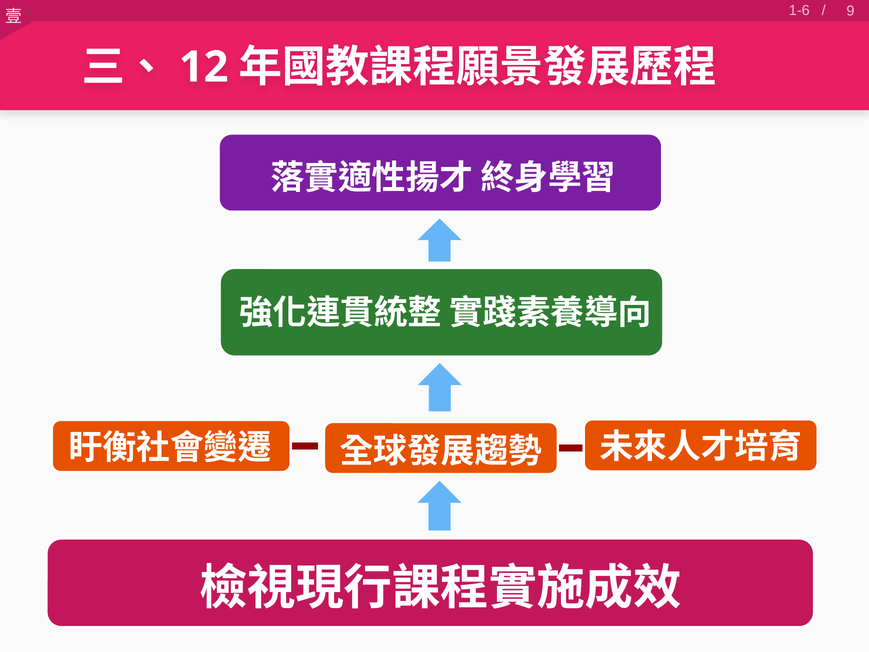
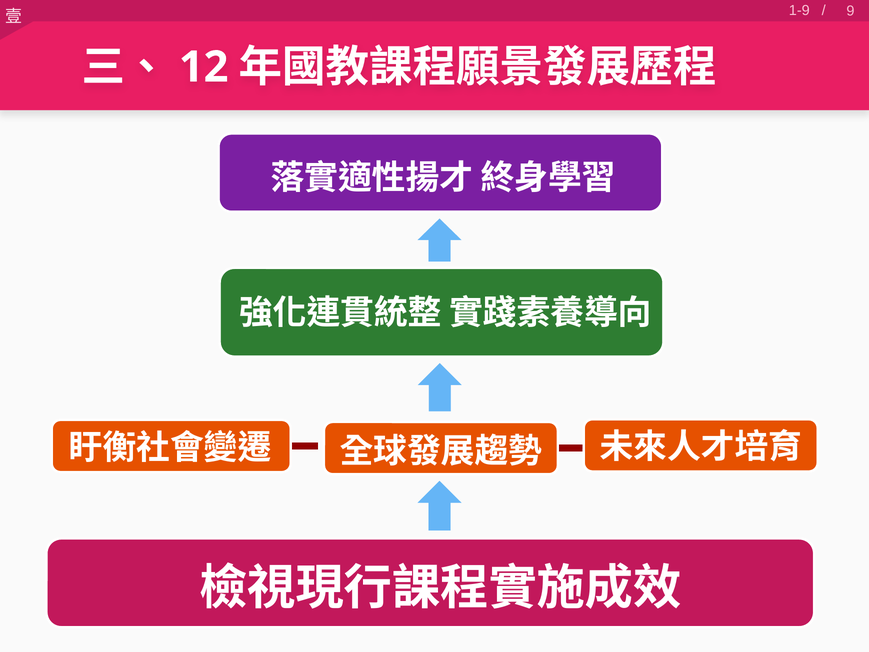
1-6: 1-6 -> 1-9 (799, 11)
